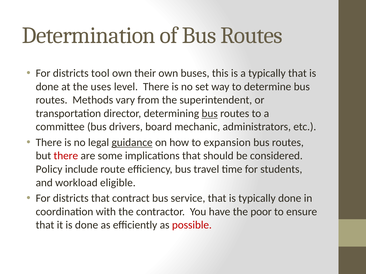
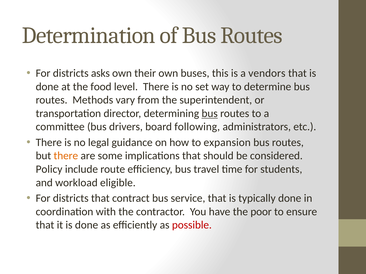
tool: tool -> asks (100, 73)
a typically: typically -> vendors (267, 73)
uses: uses -> food (101, 87)
mechanic: mechanic -> following (197, 127)
guidance underline: present -> none (132, 143)
there colour: red -> orange (66, 156)
